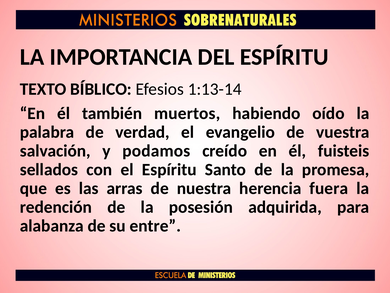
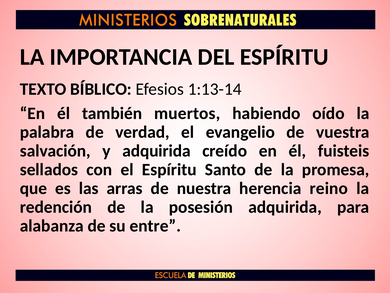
y podamos: podamos -> adquirida (157, 151)
fuera: fuera -> reino (329, 188)
